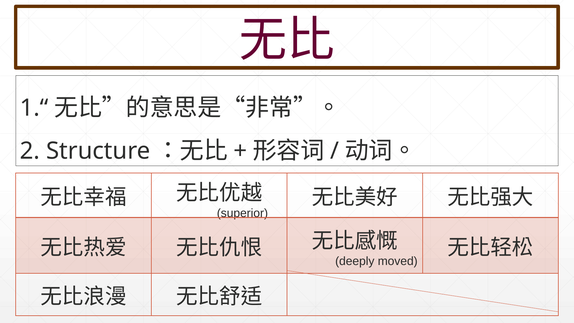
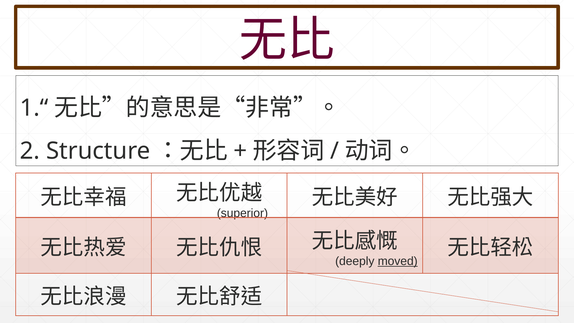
moved underline: none -> present (398, 261)
